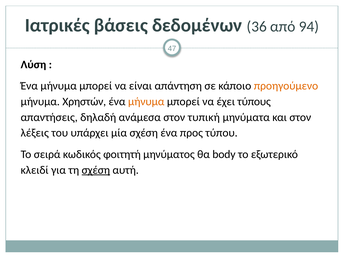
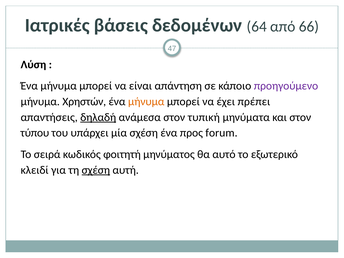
36: 36 -> 64 (257, 26)
94: 94 -> 66 (309, 26)
προηγούμενο colour: orange -> purple (286, 86)
τύπους: τύπους -> πρέπει (254, 102)
δηλαδή underline: none -> present (98, 117)
λέξεις: λέξεις -> τύπου (35, 133)
τύπου: τύπου -> forum (221, 133)
body: body -> αυτό (224, 154)
